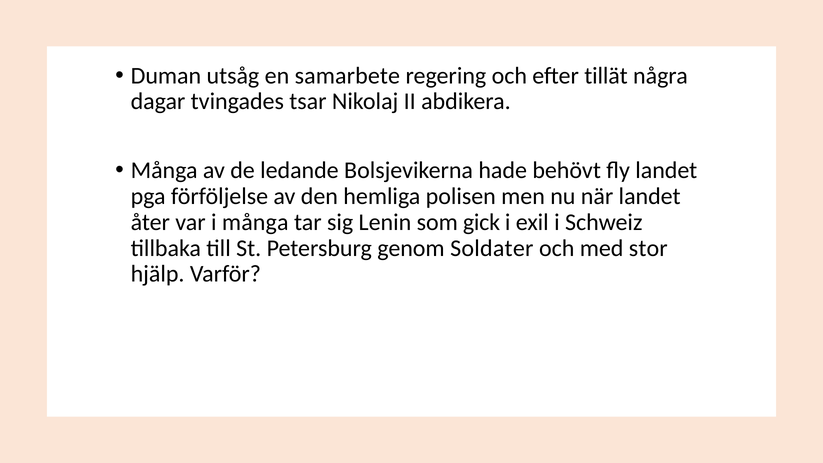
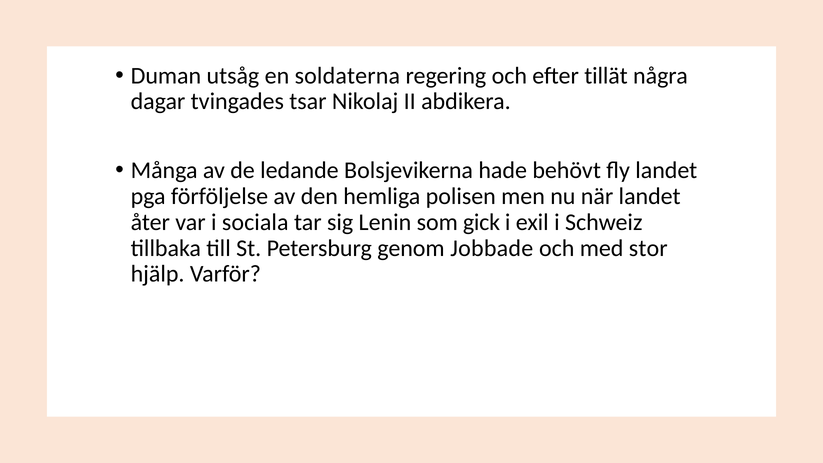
samarbete: samarbete -> soldaterna (347, 76)
i många: många -> sociala (255, 222)
Soldater: Soldater -> Jobbade (492, 248)
